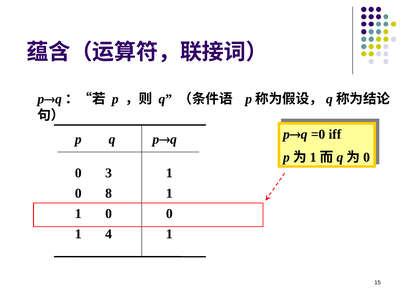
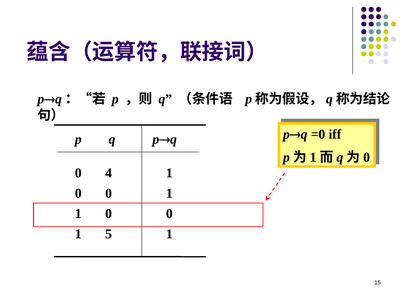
3: 3 -> 4 (109, 173)
0 8: 8 -> 0 (109, 193)
4: 4 -> 5 (109, 234)
